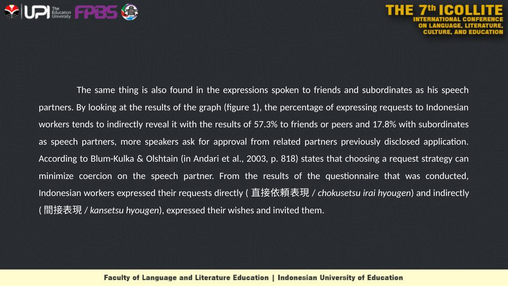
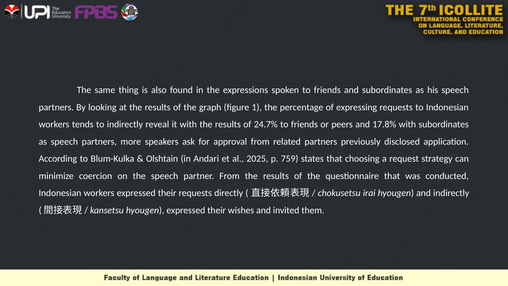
57.3%: 57.3% -> 24.7% (266, 124)
2003: 2003 -> 2025 (257, 159)
818: 818 -> 759 (290, 159)
